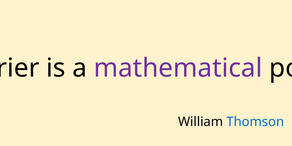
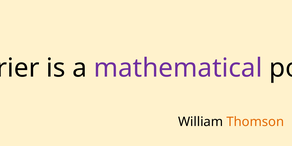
Thomson colour: blue -> orange (255, 122)
